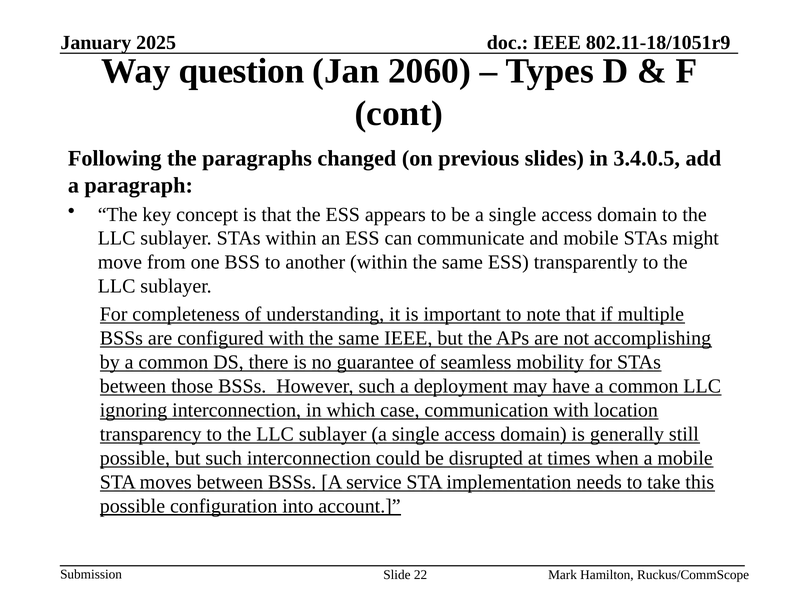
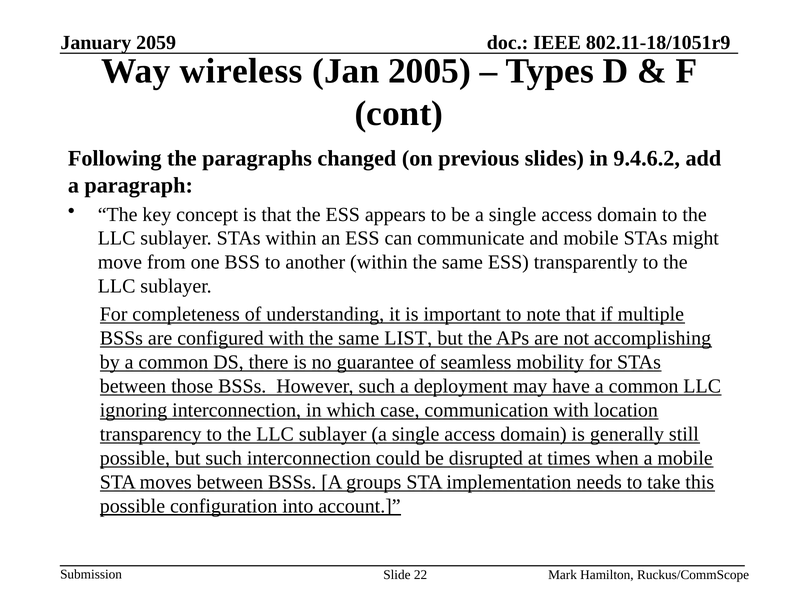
2025: 2025 -> 2059 (156, 43)
question: question -> wireless (241, 71)
2060: 2060 -> 2005 (430, 71)
3.4.0.5: 3.4.0.5 -> 9.4.6.2 (647, 159)
same IEEE: IEEE -> LIST (408, 338)
service: service -> groups (374, 482)
